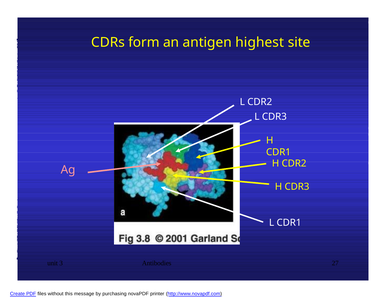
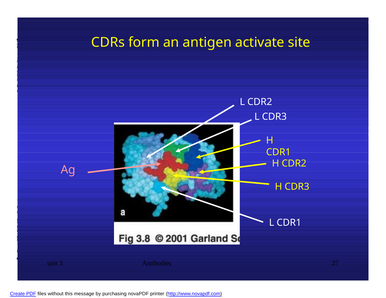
highest: highest -> activate (260, 42)
